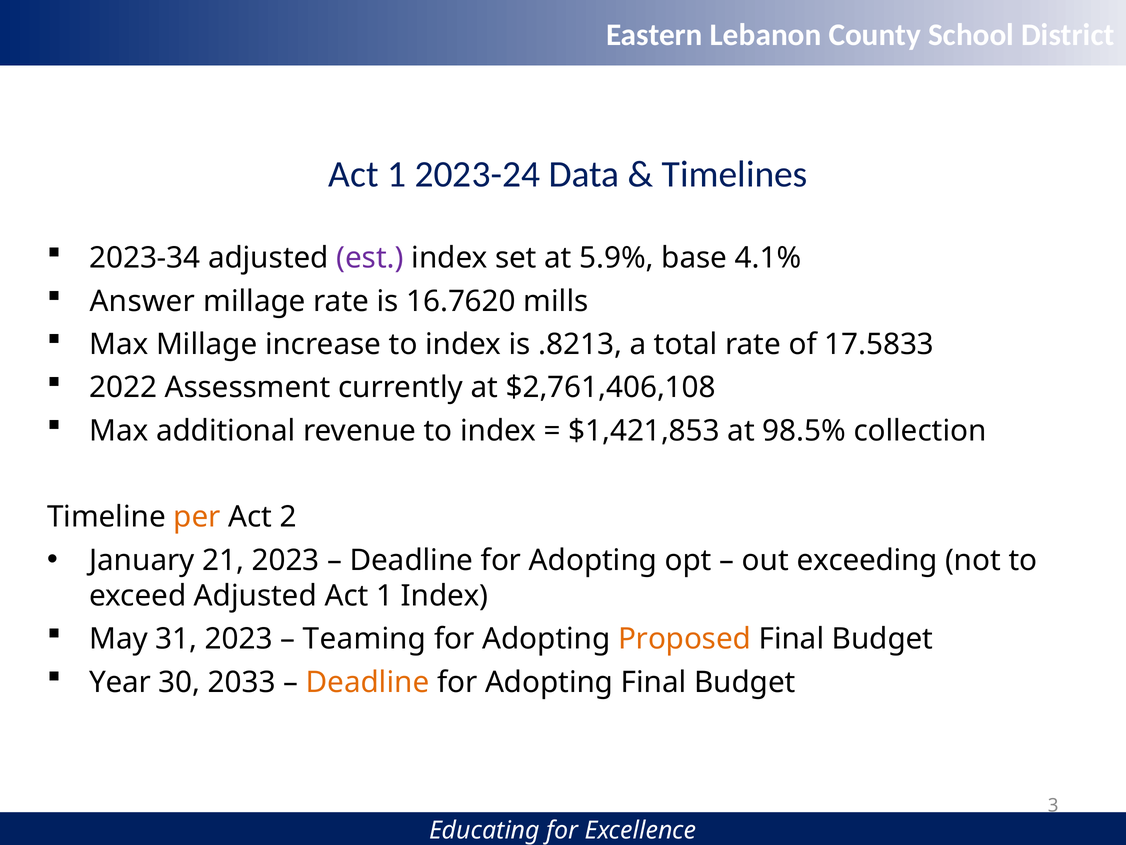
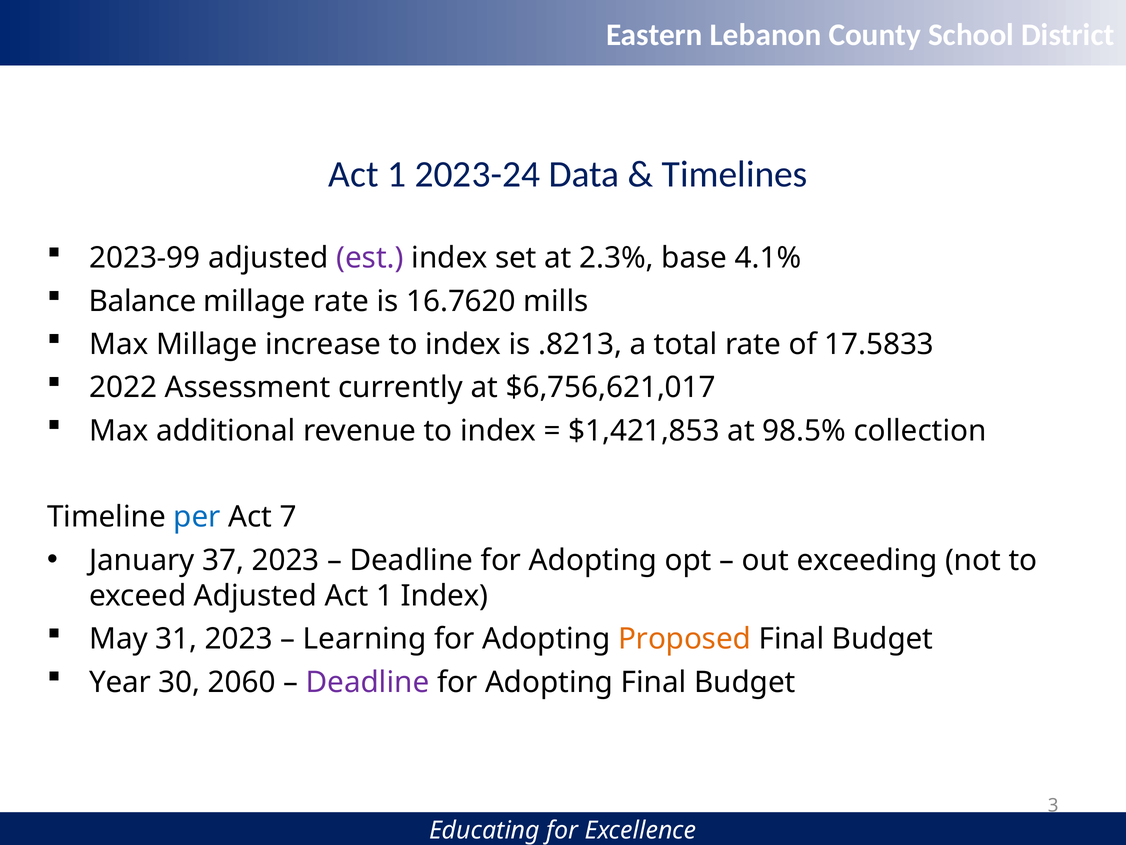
2023-34: 2023-34 -> 2023-99 (145, 258)
5.9%: 5.9% -> 2.3% (617, 258)
Answer: Answer -> Balance (143, 301)
$2,761,406,108: $2,761,406,108 -> $6,756,621,017 (611, 387)
per colour: orange -> blue (197, 517)
2: 2 -> 7 (288, 517)
21: 21 -> 37 (223, 560)
Teaming: Teaming -> Learning (365, 639)
2033: 2033 -> 2060 (242, 682)
Deadline colour: orange -> purple (368, 682)
